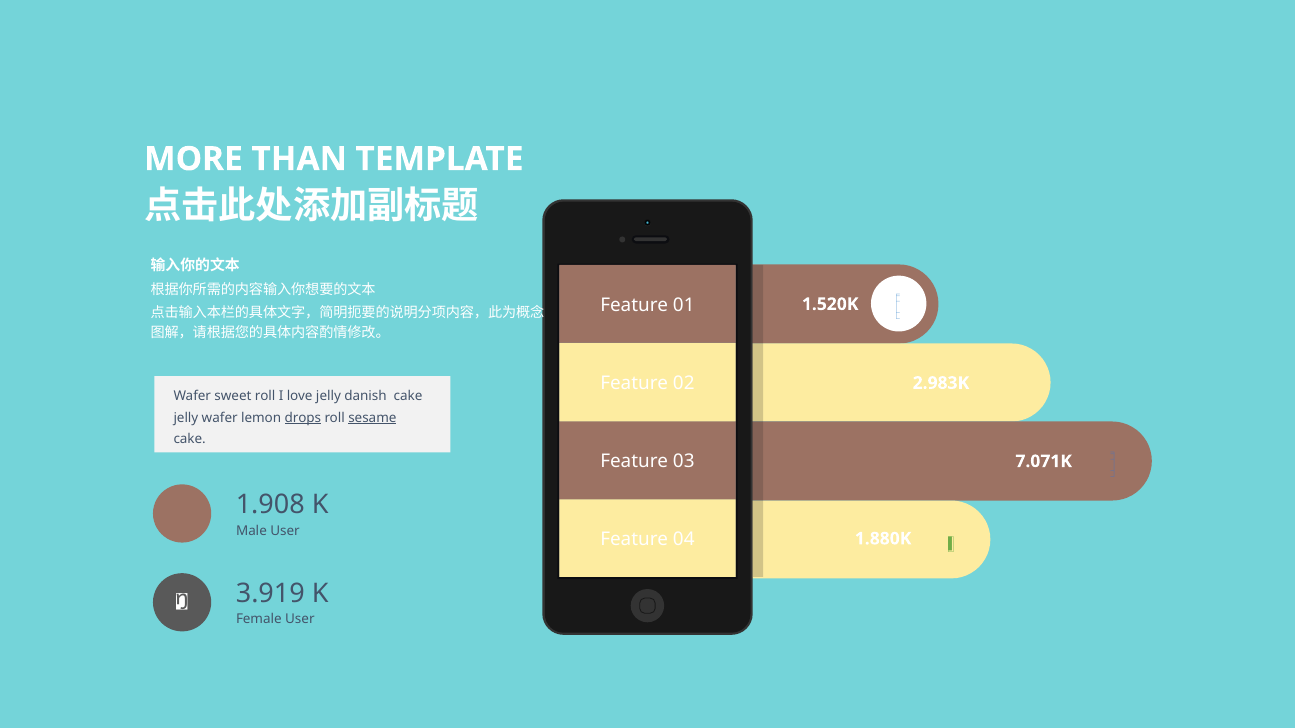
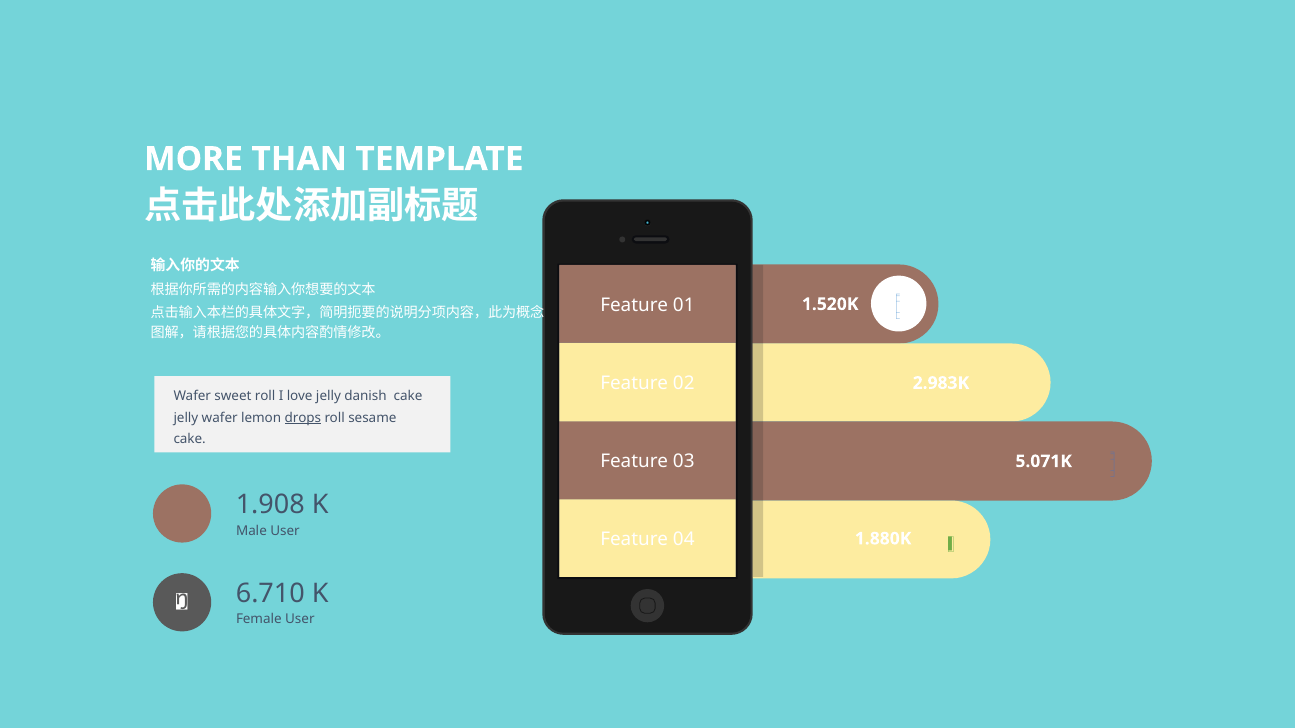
sesame underline: present -> none (372, 418)
7.071K: 7.071K -> 5.071K (1044, 462)
3.919: 3.919 -> 6.710 (270, 594)
